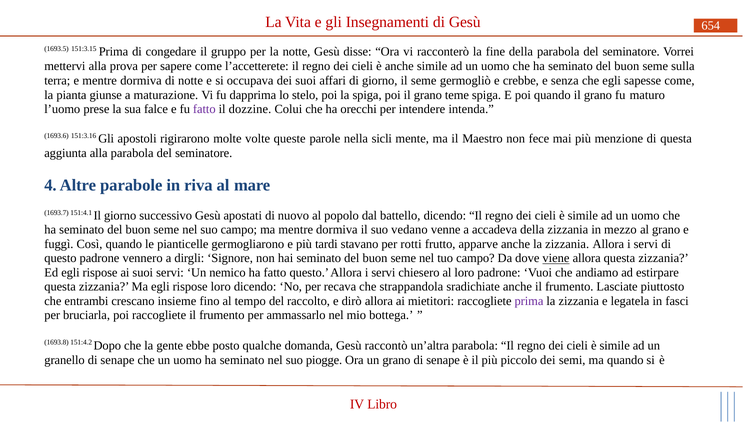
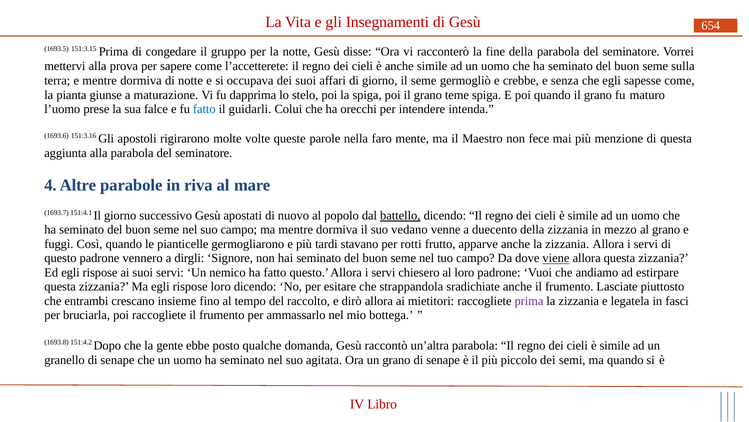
fatto colour: purple -> blue (204, 109)
dozzine: dozzine -> guidarli (250, 109)
sicli: sicli -> faro (382, 139)
battello underline: none -> present (400, 216)
accadeva: accadeva -> duecento (495, 230)
recava: recava -> esitare (340, 287)
piogge: piogge -> agitata (324, 360)
